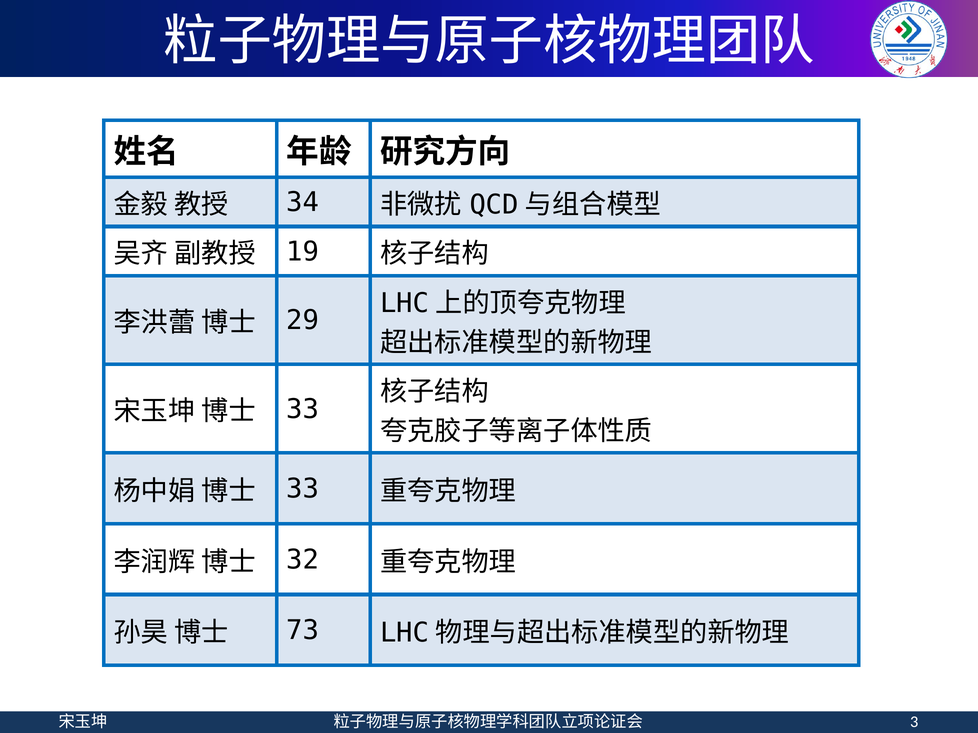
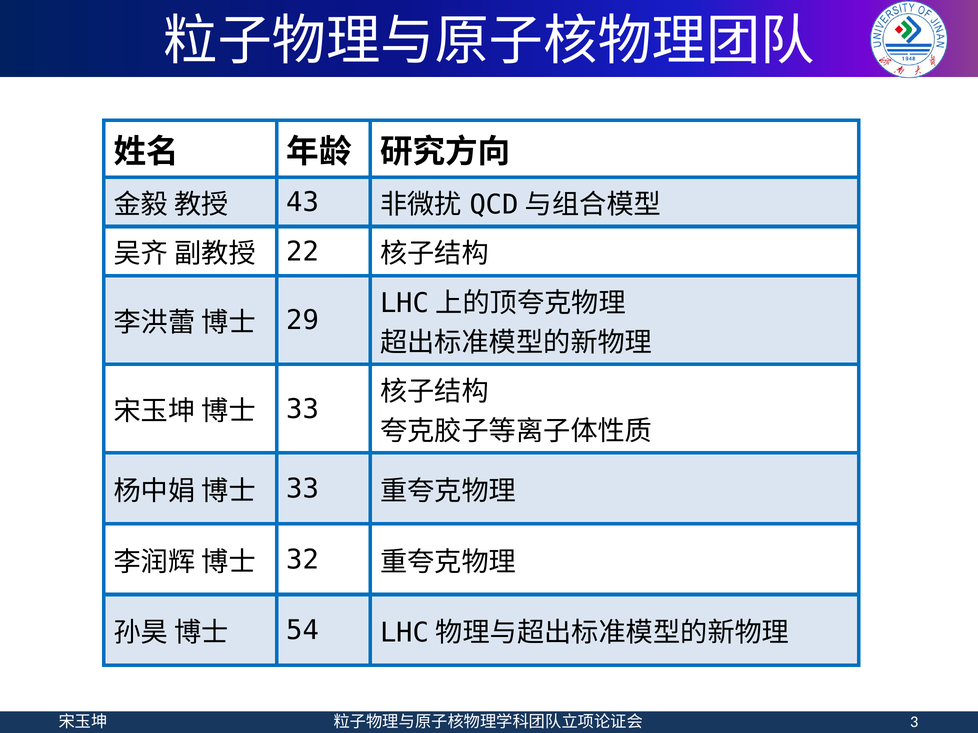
34: 34 -> 43 (303, 202)
19: 19 -> 22 (303, 252)
73: 73 -> 54 (303, 631)
